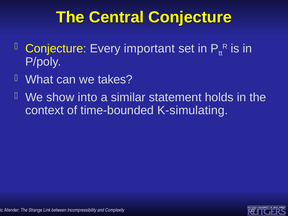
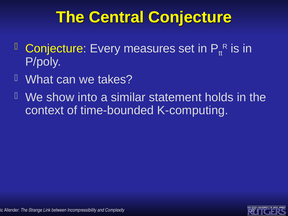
important: important -> measures (150, 48)
K-simulating: K-simulating -> K-computing (193, 110)
